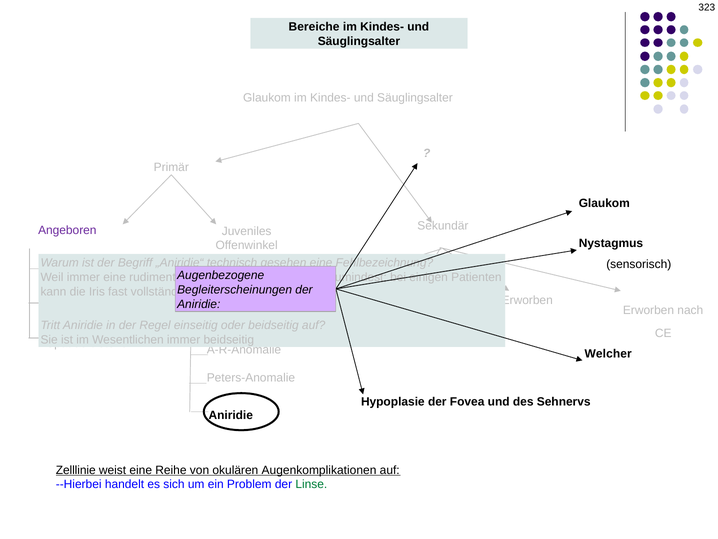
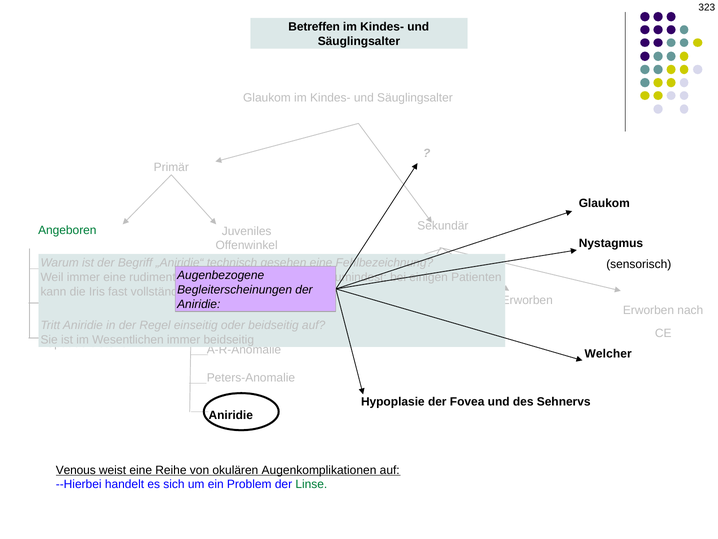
Bereiche: Bereiche -> Betreffen (314, 27)
Angeboren colour: purple -> green (67, 230)
Zelllinie: Zelllinie -> Venous (76, 470)
